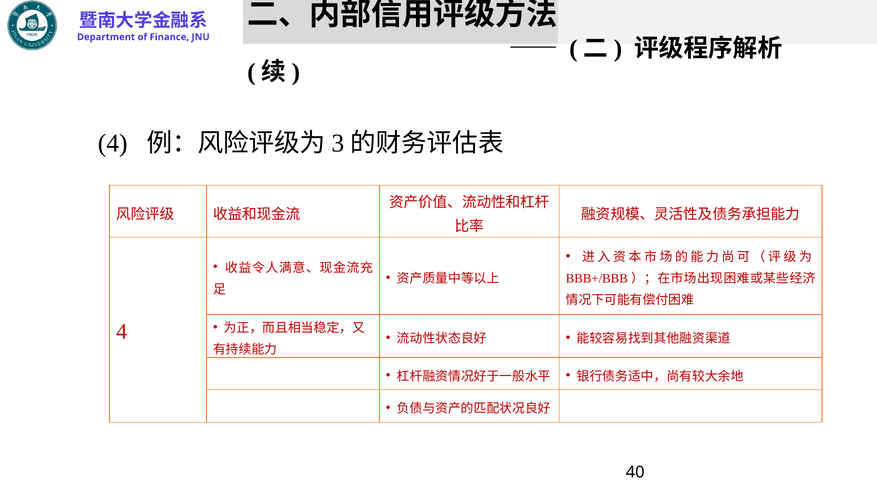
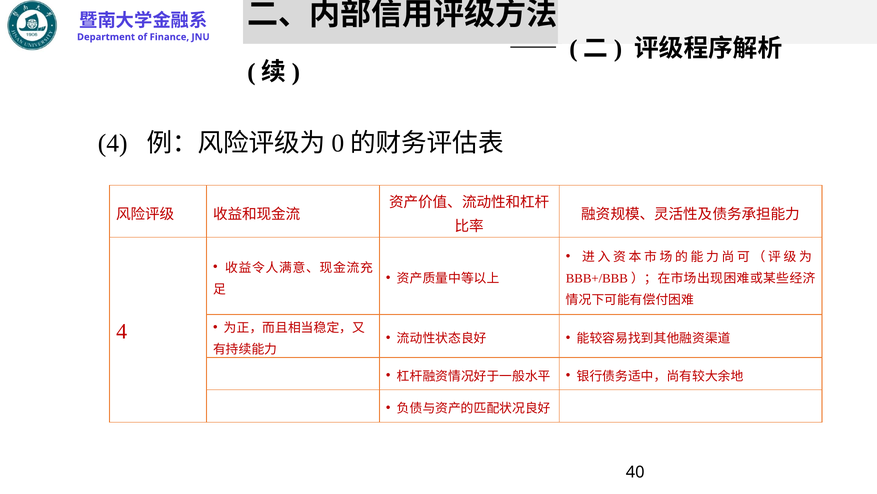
3: 3 -> 0 (338, 143)
